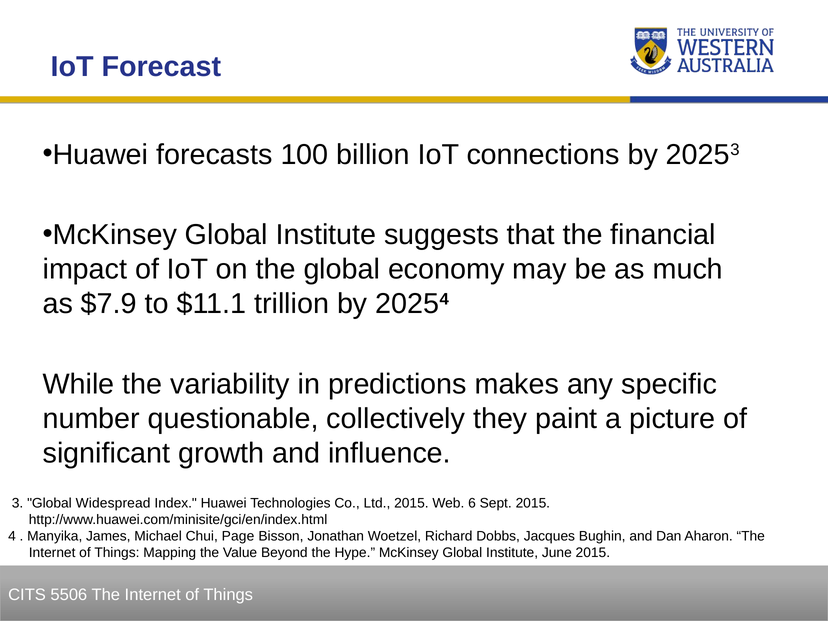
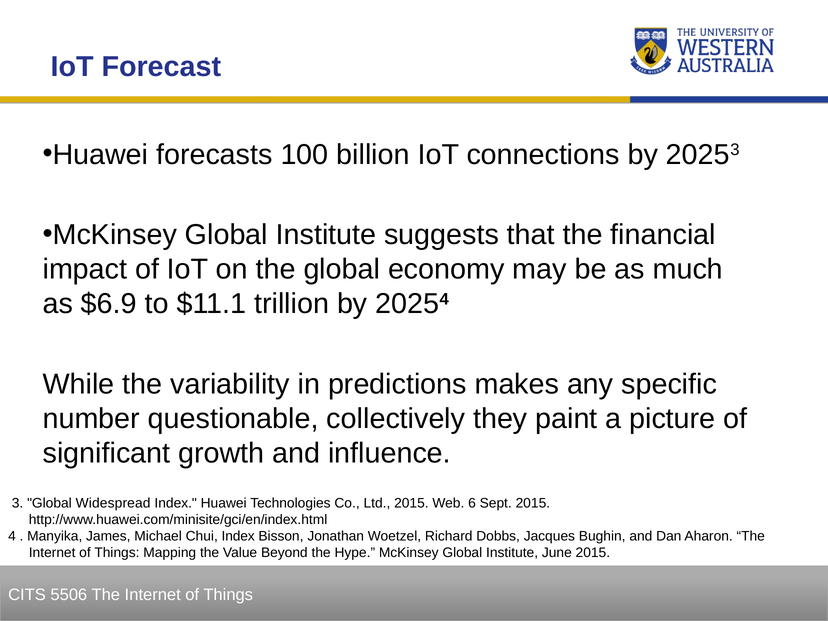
$7.9: $7.9 -> $6.9 (109, 304)
Chui Page: Page -> Index (238, 536)
